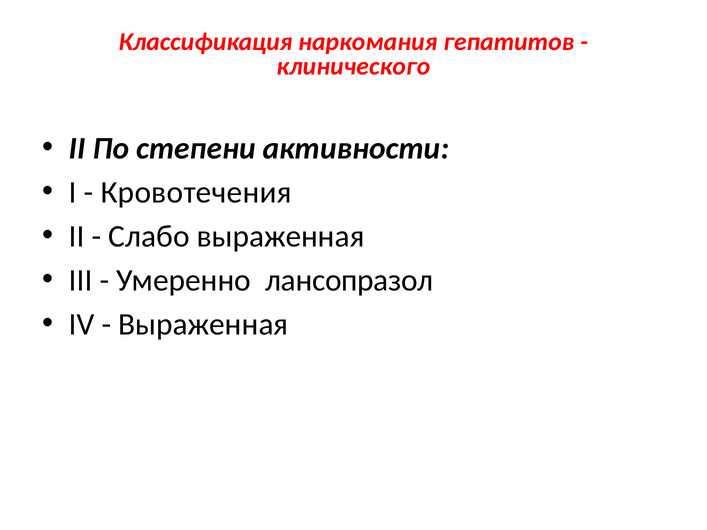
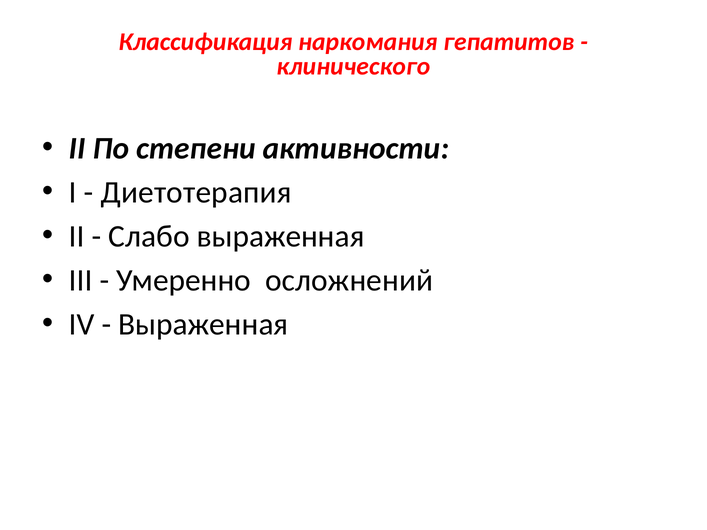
Кровотечения: Кровотечения -> Диетотерапия (196, 192)
лансопразол: лансопразол -> осложнений (349, 280)
